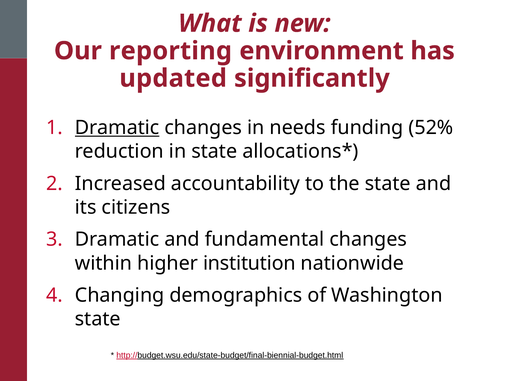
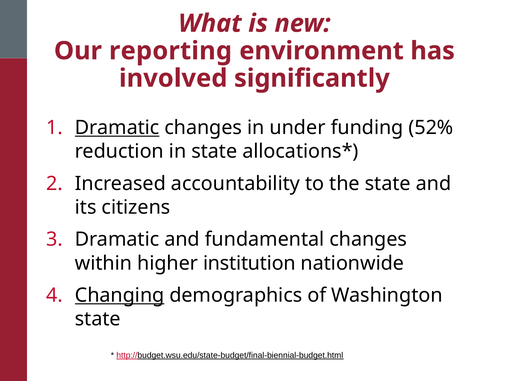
updated: updated -> involved (173, 78)
needs: needs -> under (298, 128)
Changing underline: none -> present (120, 295)
